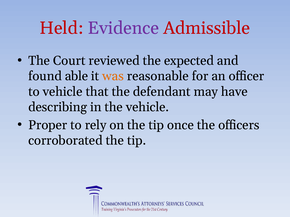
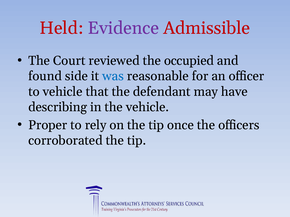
expected: expected -> occupied (189, 61)
able: able -> side (76, 76)
was colour: orange -> blue (113, 76)
